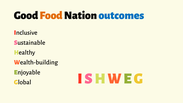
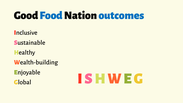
Food colour: orange -> blue (51, 15)
